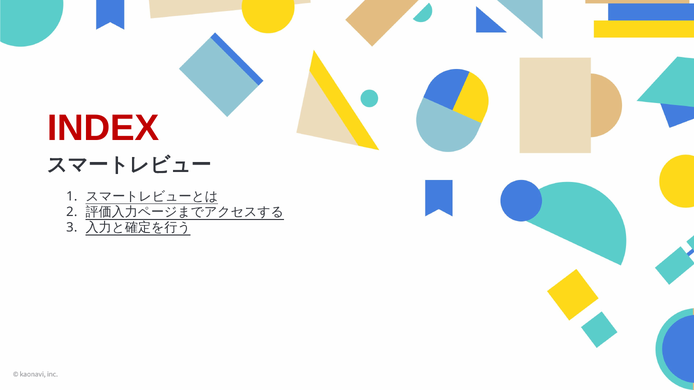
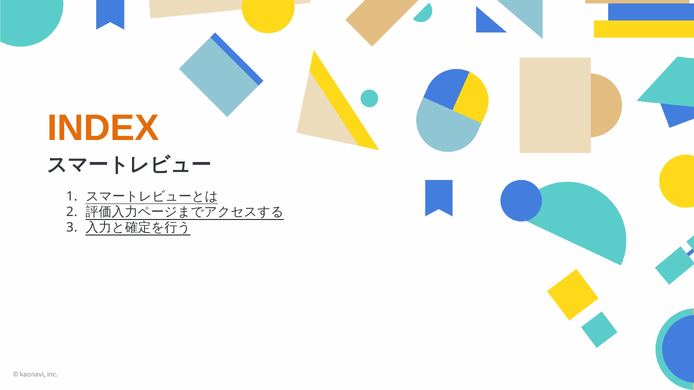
INDEX colour: red -> orange (103, 128)
